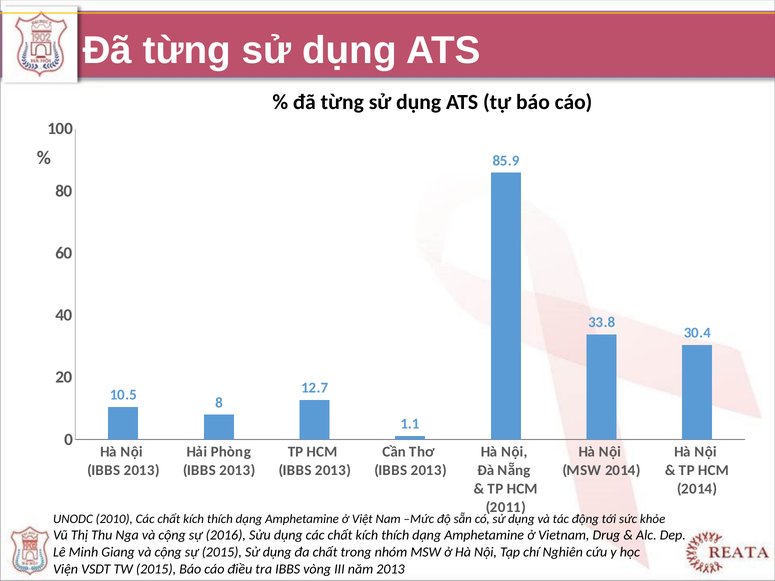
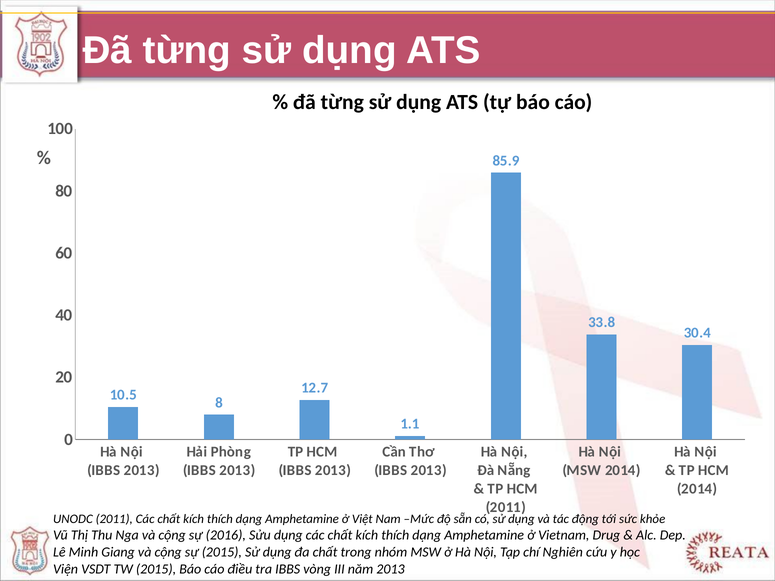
UNODC 2010: 2010 -> 2011 (114, 519)
